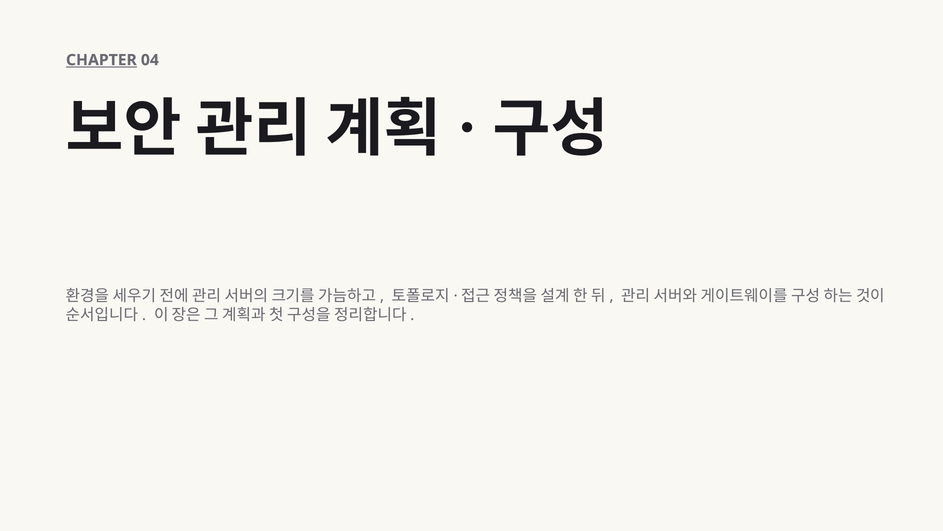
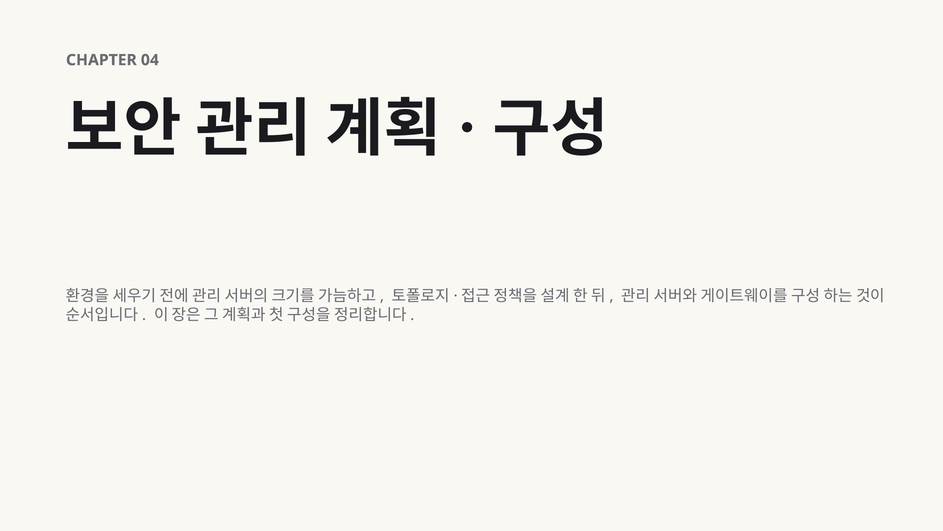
CHAPTER underline: present -> none (101, 60)
